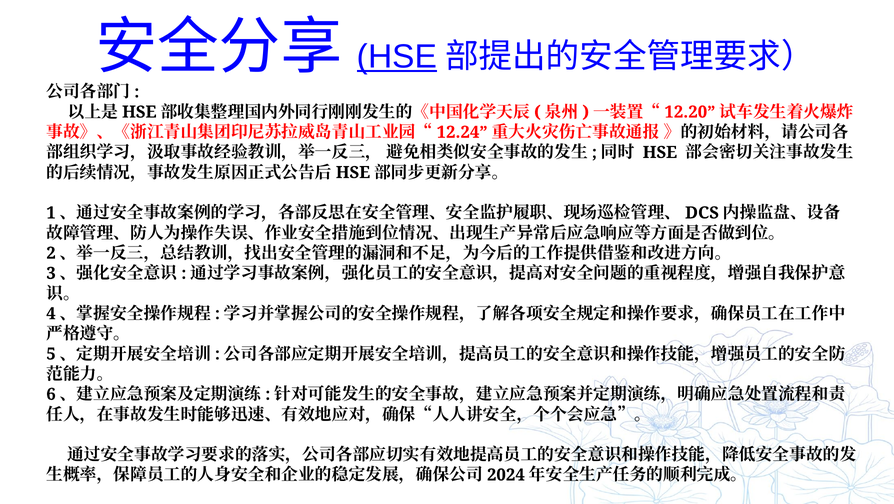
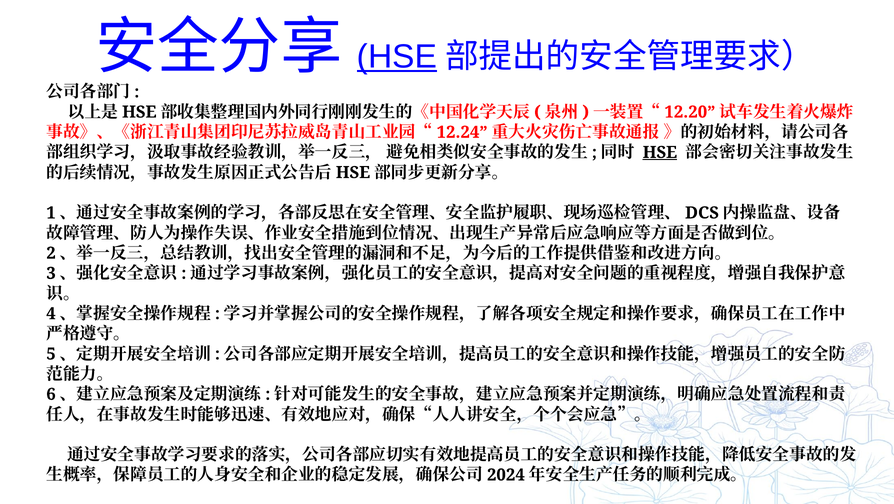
HSE underline: none -> present (660, 152)
